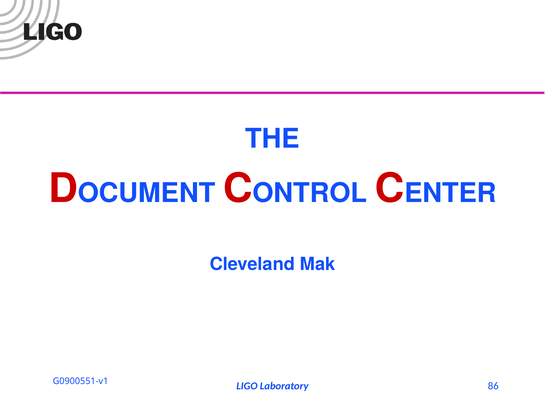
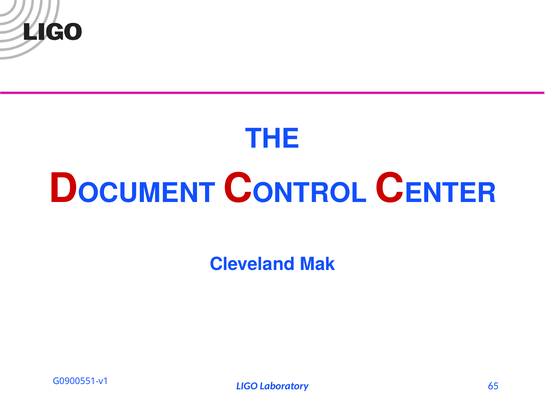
86: 86 -> 65 (493, 387)
